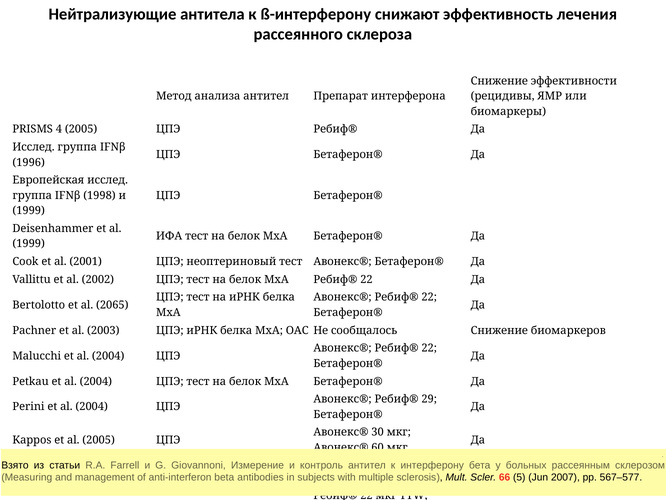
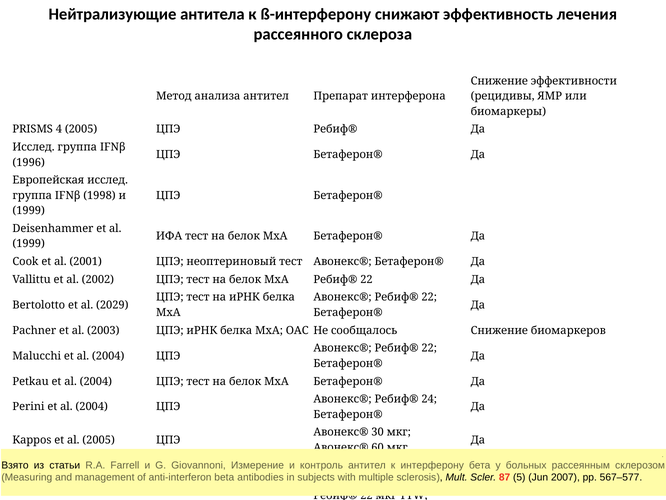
2065: 2065 -> 2029 (112, 305)
29: 29 -> 24 (429, 399)
66: 66 -> 87 (505, 477)
